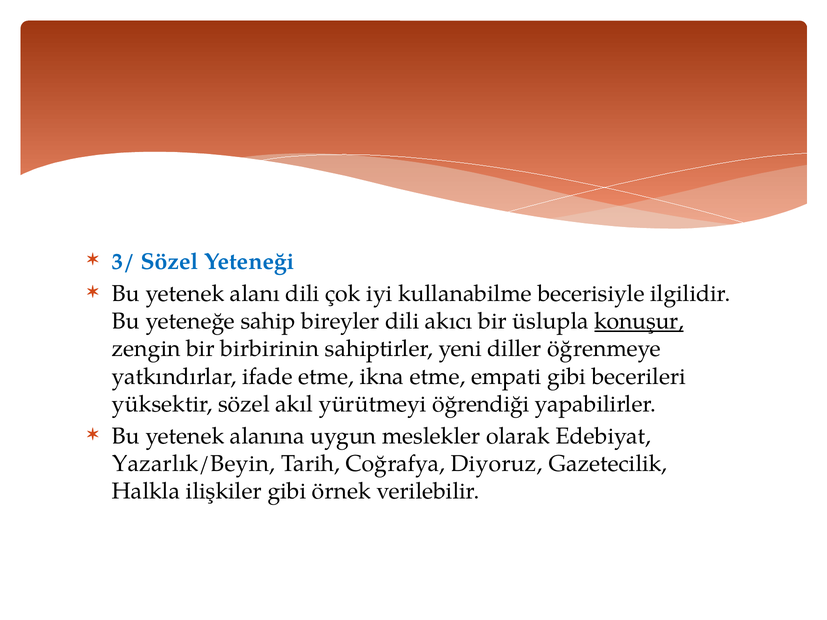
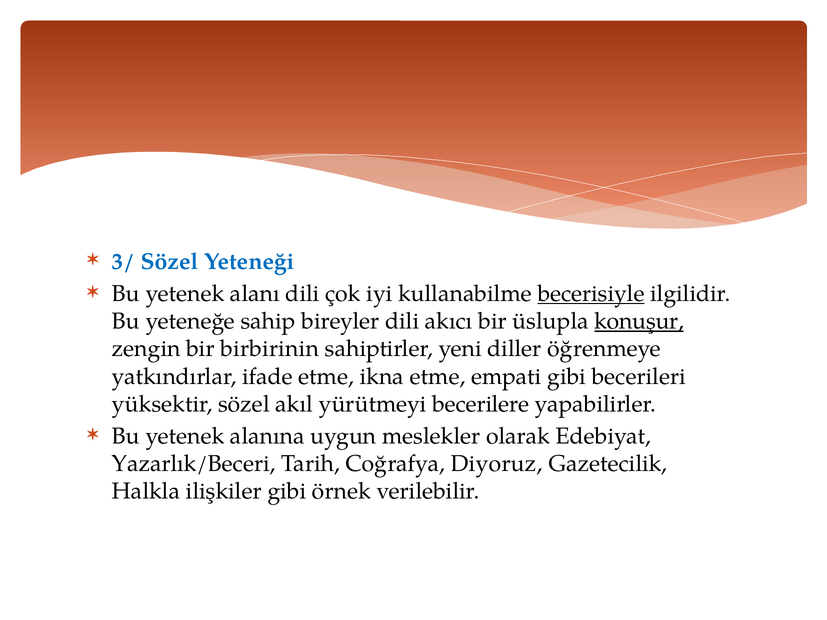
becerisiyle underline: none -> present (591, 294)
öğrendiği: öğrendiği -> becerilere (481, 404)
Yazarlık/Beyin: Yazarlık/Beyin -> Yazarlık/Beceri (194, 464)
